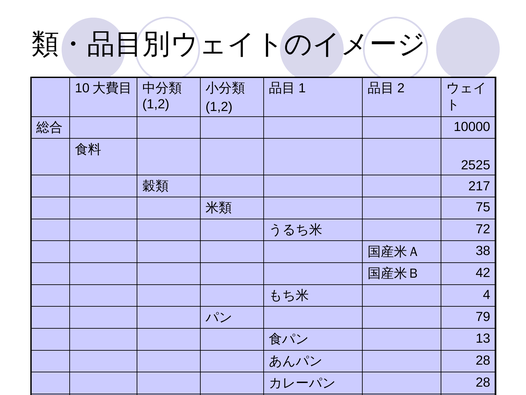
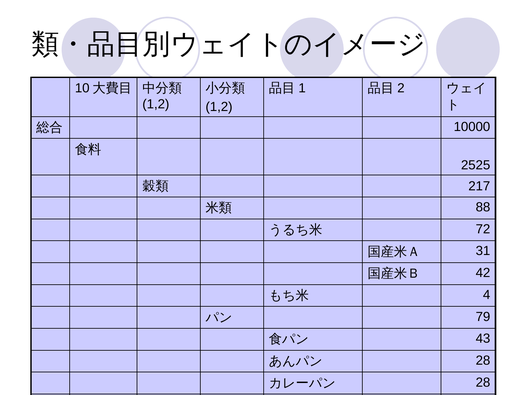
75: 75 -> 88 (483, 207)
38: 38 -> 31 (483, 251)
13: 13 -> 43 (483, 338)
